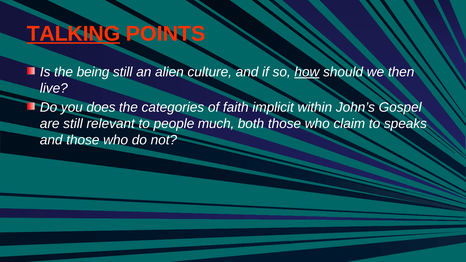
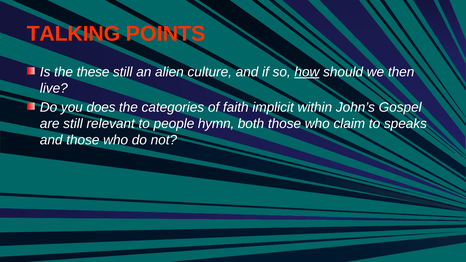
TALKING underline: present -> none (74, 34)
being: being -> these (93, 72)
much: much -> hymn (216, 124)
